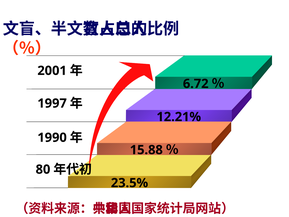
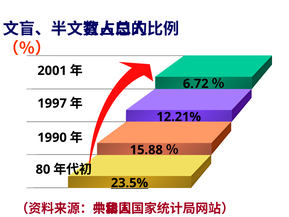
23.5% underline: none -> present (130, 183)
